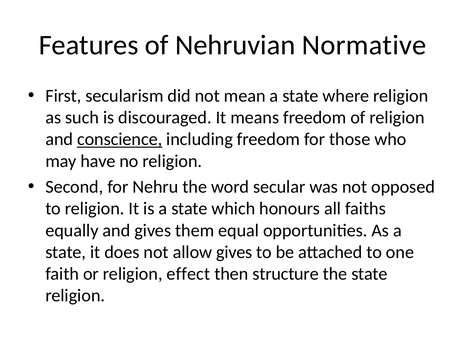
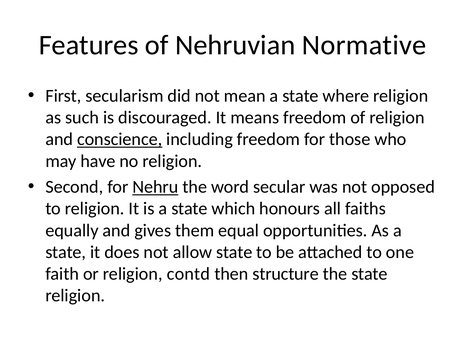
Nehru underline: none -> present (155, 187)
allow gives: gives -> state (234, 252)
effect: effect -> contd (188, 274)
